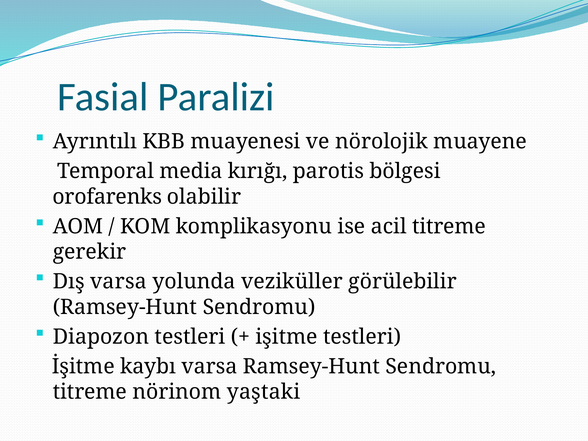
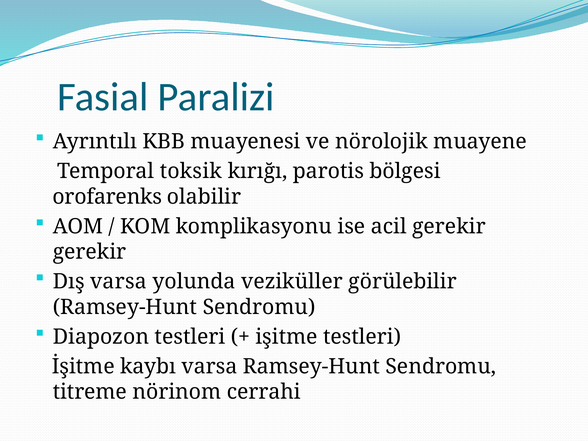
media: media -> toksik (191, 171)
acil titreme: titreme -> gerekir (449, 226)
yaştaki: yaştaki -> cerrahi (264, 392)
